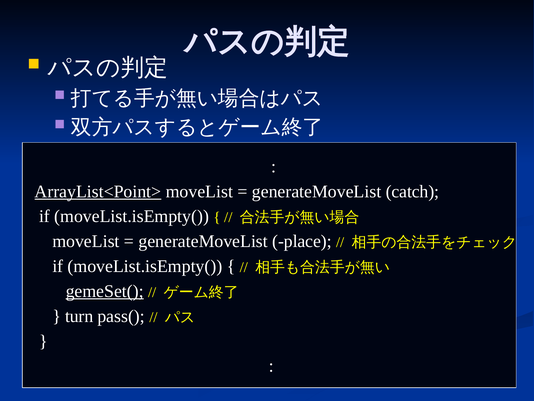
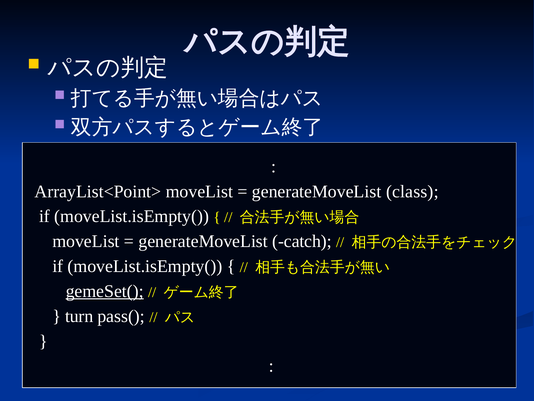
ArrayList<Point> underline: present -> none (98, 191)
catch: catch -> class (412, 191)
place: place -> catch (302, 241)
